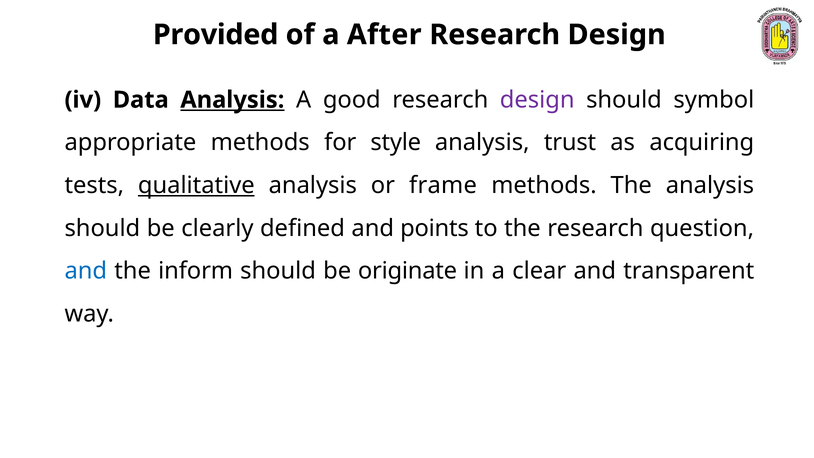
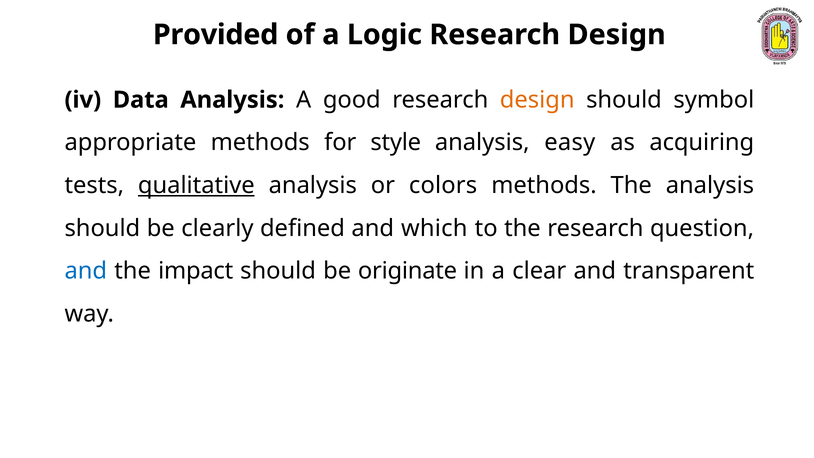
After: After -> Logic (384, 35)
Analysis underline: present -> none (232, 100)
design colour: purple -> orange (537, 100)
trust: trust -> easy (570, 143)
frame: frame -> colors (443, 185)
points: points -> which (434, 228)
inform: inform -> impact (196, 271)
